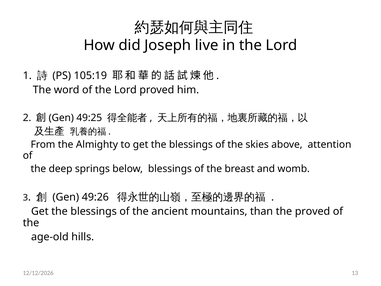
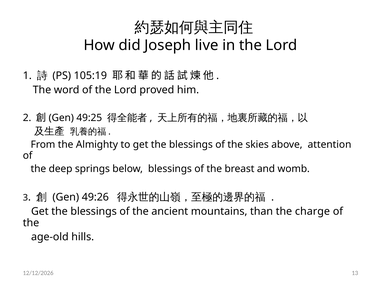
the proved: proved -> charge (312, 211)
